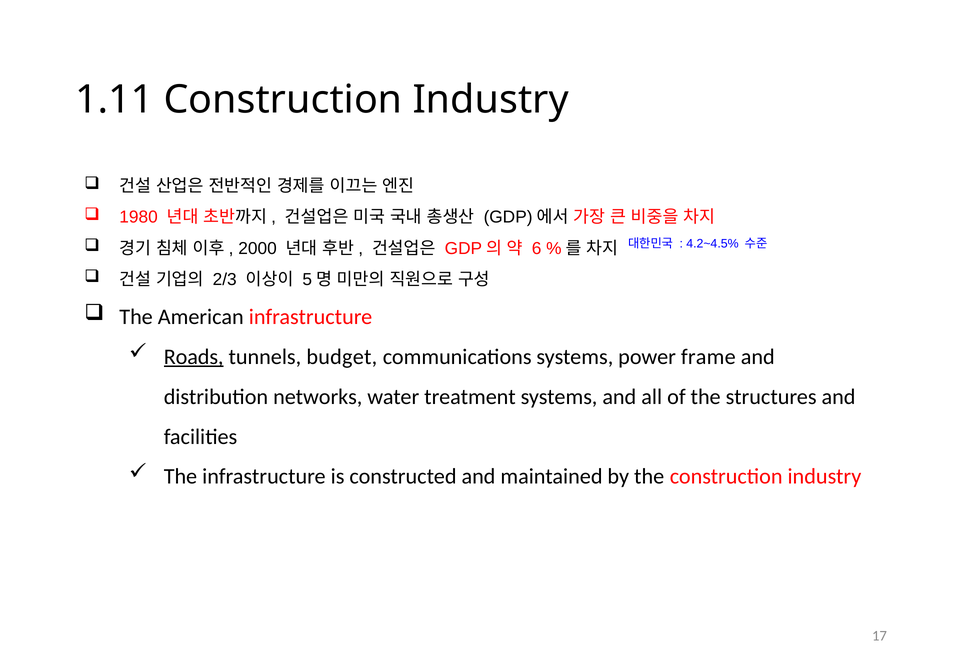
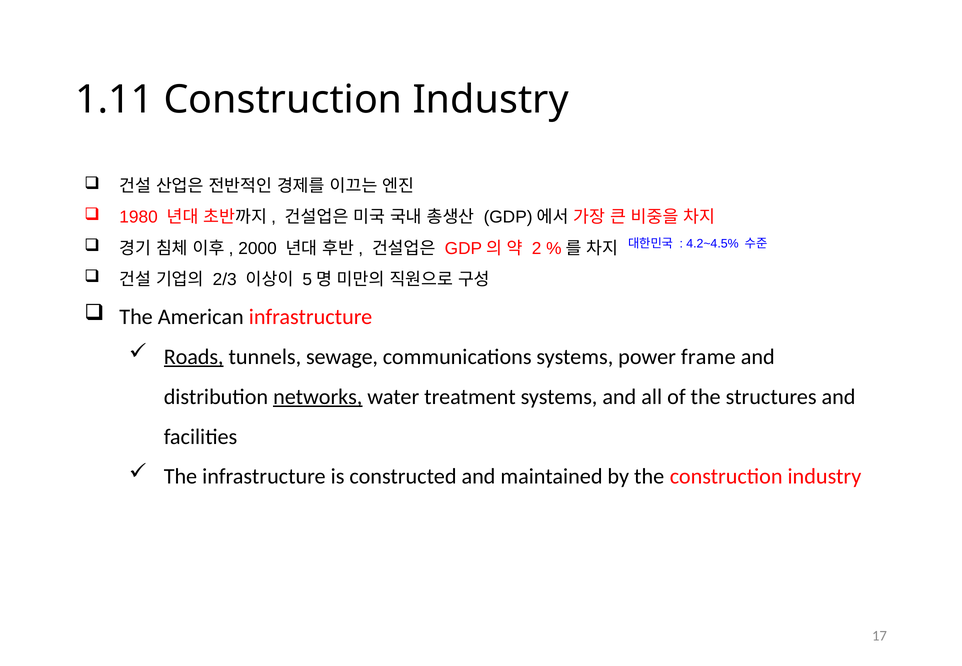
6: 6 -> 2 (537, 248)
budget: budget -> sewage (342, 357)
networks underline: none -> present (318, 397)
